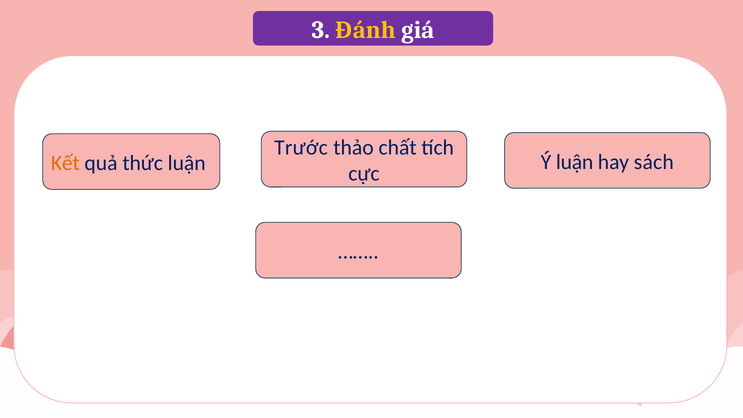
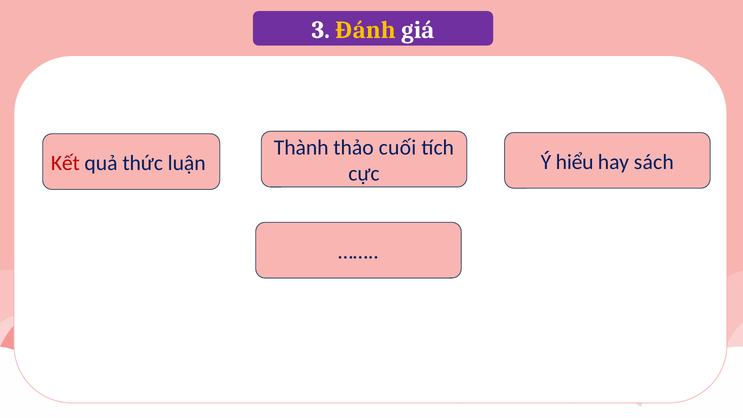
Trước: Trước -> Thành (301, 148)
chất: chất -> cuối (397, 148)
Ý luận: luận -> hiểu (575, 162)
Kết colour: orange -> red (65, 163)
